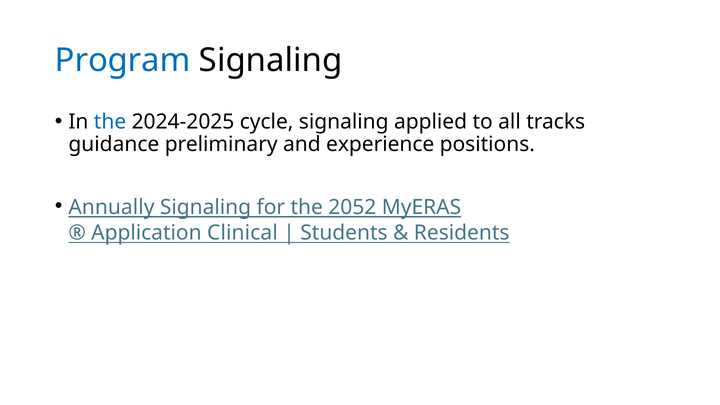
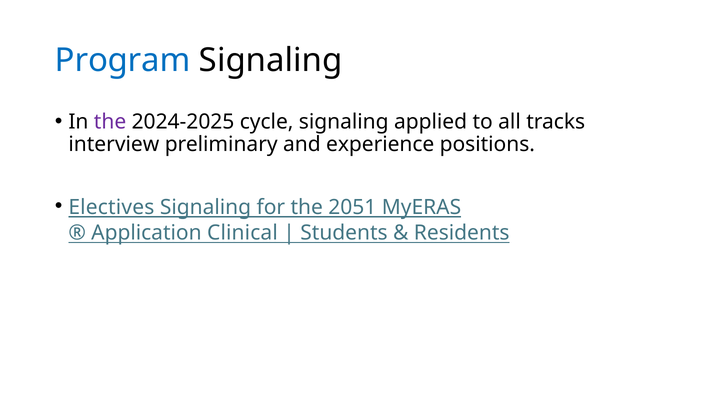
the colour: blue -> purple (110, 122)
guidance: guidance -> interview (114, 144)
Annually: Annually -> Electives (111, 207)
2052: 2052 -> 2051 (352, 207)
